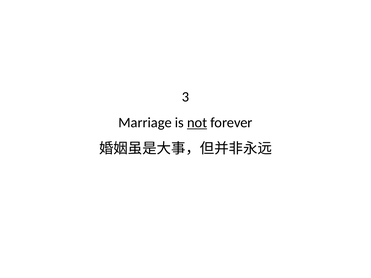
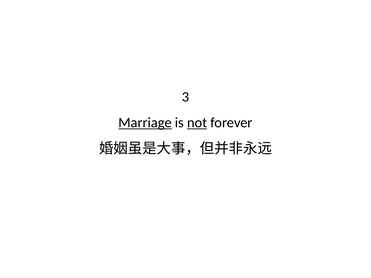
Marriage underline: none -> present (145, 123)
